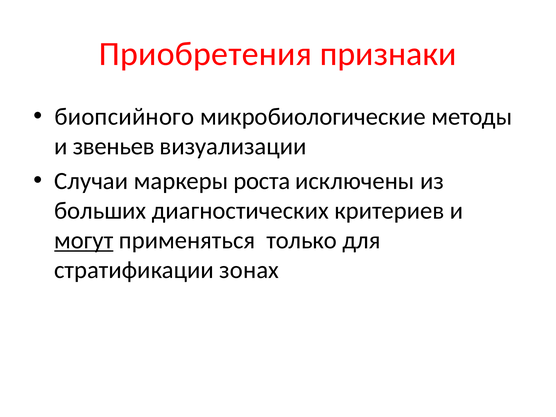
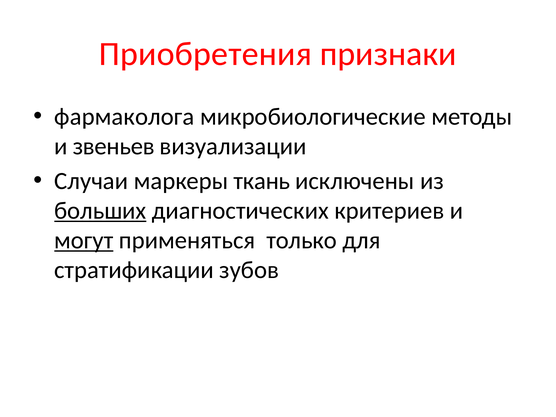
биопсийного: биопсийного -> фармаколога (124, 117)
роста: роста -> ткань (262, 181)
больших underline: none -> present (100, 211)
зонах: зонах -> зубов (249, 270)
